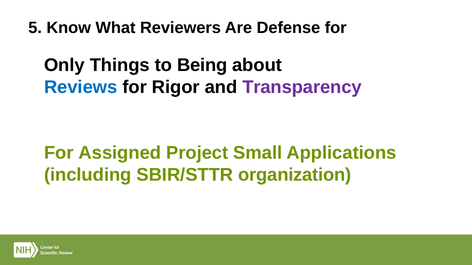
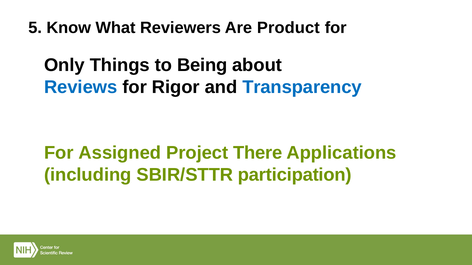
Defense: Defense -> Product (288, 28)
Transparency colour: purple -> blue (302, 87)
Small: Small -> There (258, 153)
organization: organization -> participation (295, 175)
